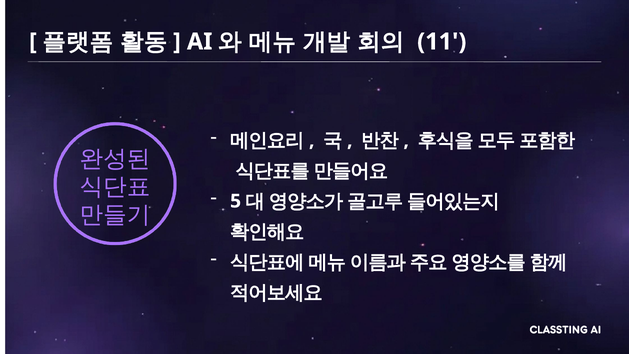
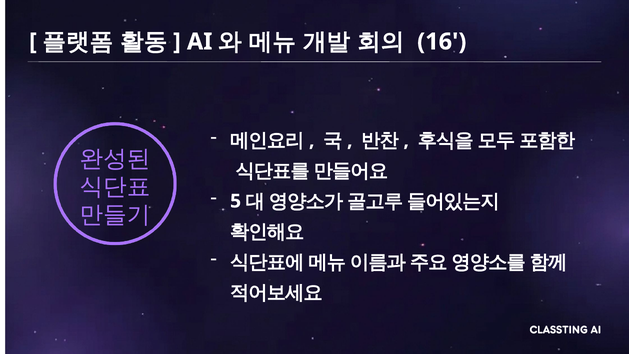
11: 11 -> 16 (442, 42)
